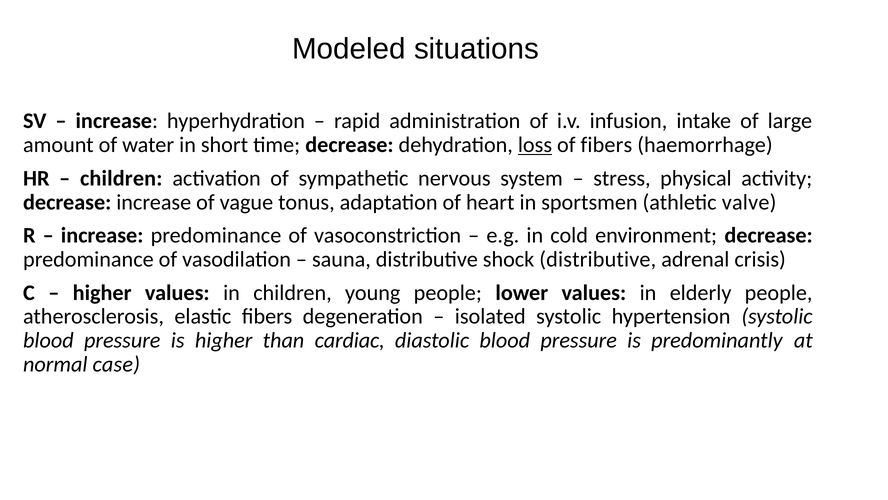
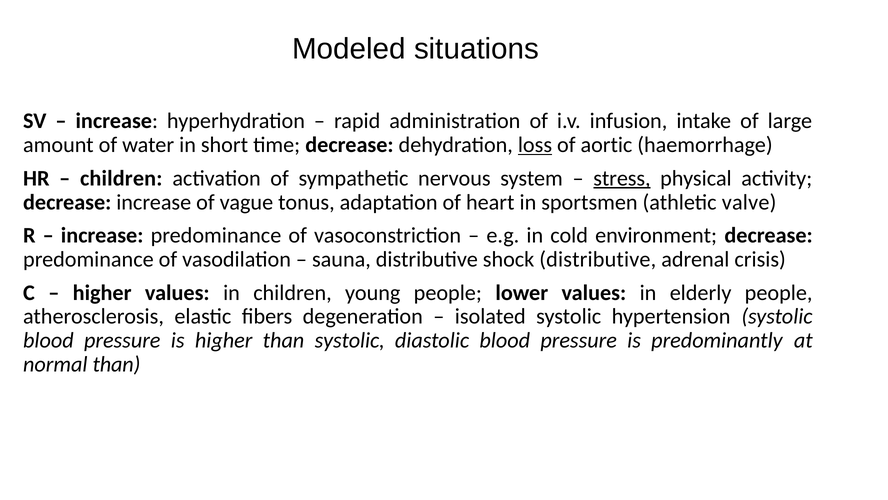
of fibers: fibers -> aortic (606, 145)
stress underline: none -> present (622, 178)
than cardiac: cardiac -> systolic (350, 340)
normal case: case -> than (116, 364)
